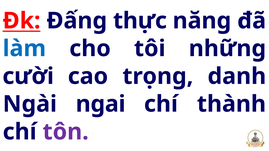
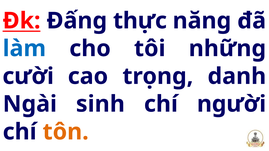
ngai: ngai -> sinh (100, 104)
thành: thành -> người (232, 104)
tôn colour: purple -> orange (66, 132)
